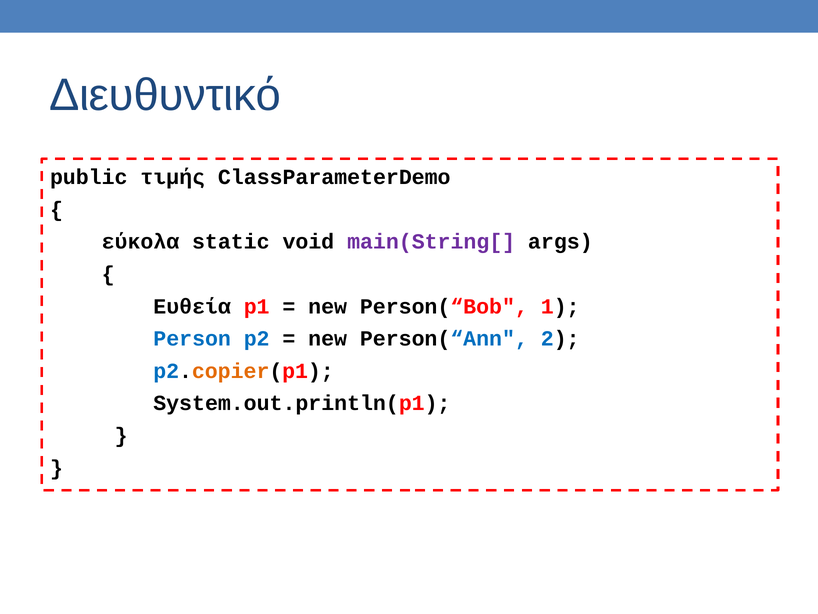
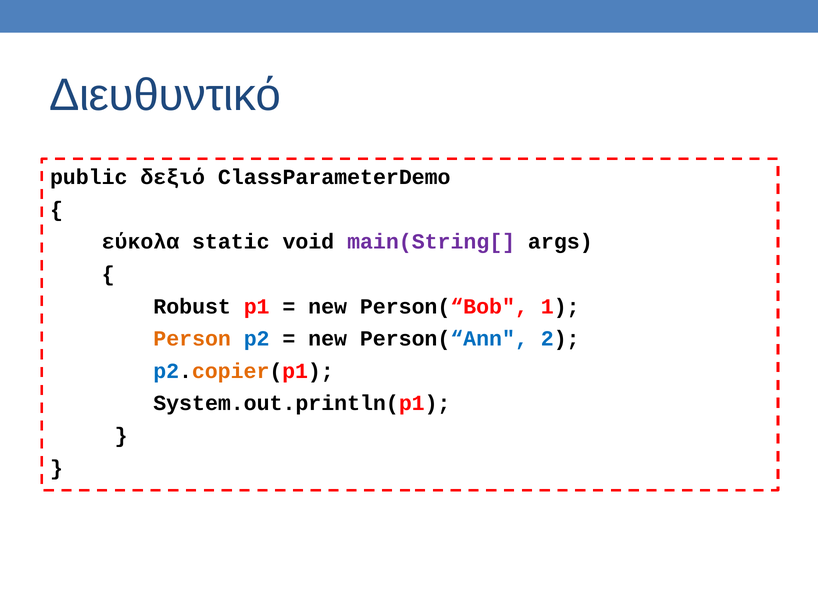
τιμής: τιμής -> δεξιό (173, 177)
Ευθεία: Ευθεία -> Robust (192, 306)
Person colour: blue -> orange (192, 338)
